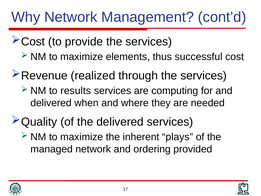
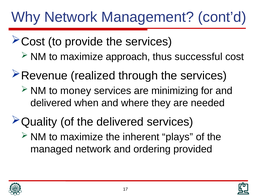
elements: elements -> approach (128, 57)
results: results -> money (76, 91)
computing: computing -> minimizing (175, 91)
